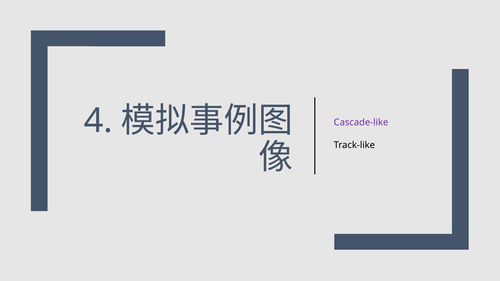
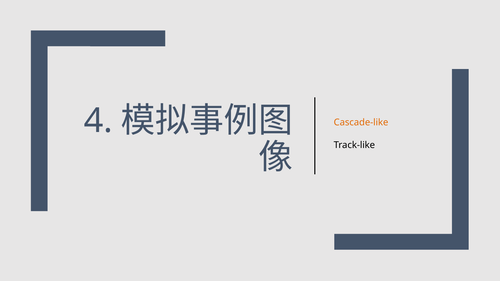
Cascade-like colour: purple -> orange (361, 123)
